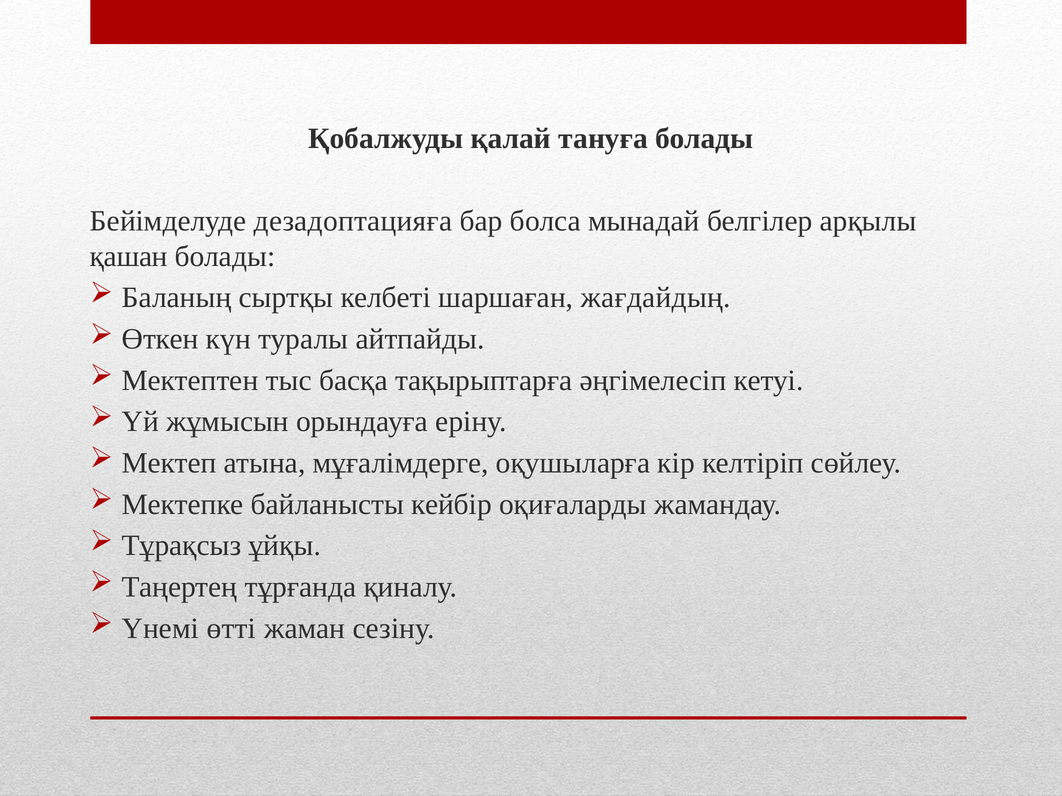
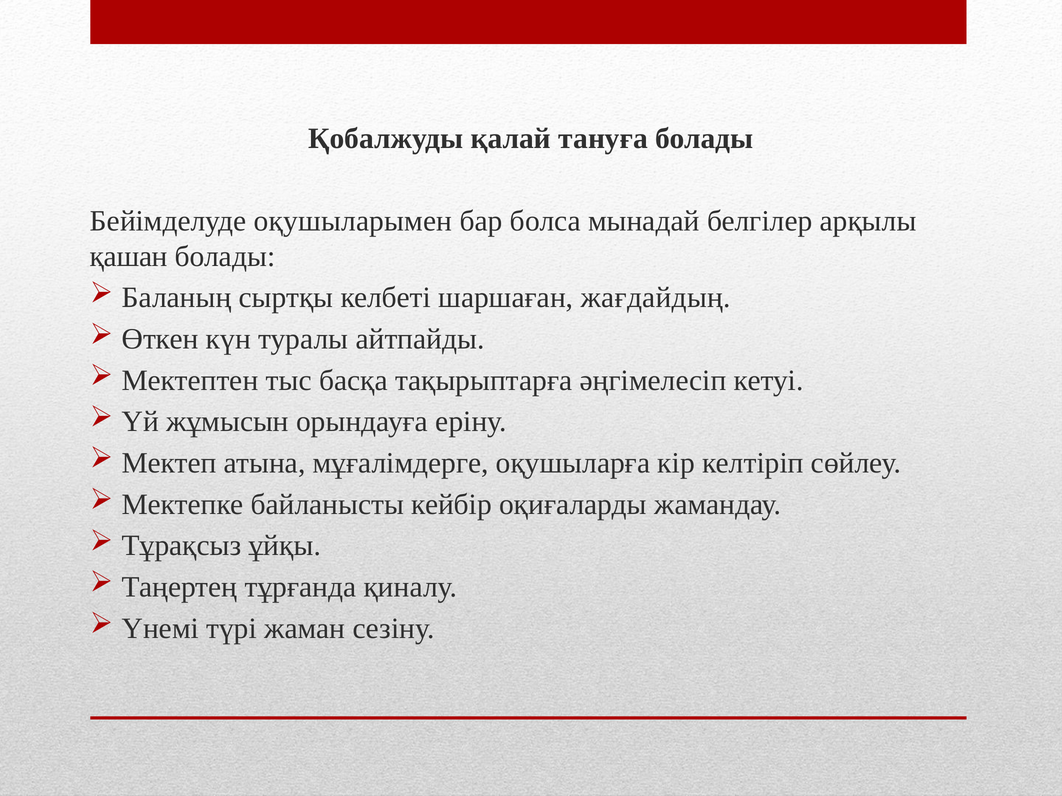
дезадоптацияға: дезадоптацияға -> оқушыларымен (353, 221)
өтті: өтті -> түрі (231, 629)
